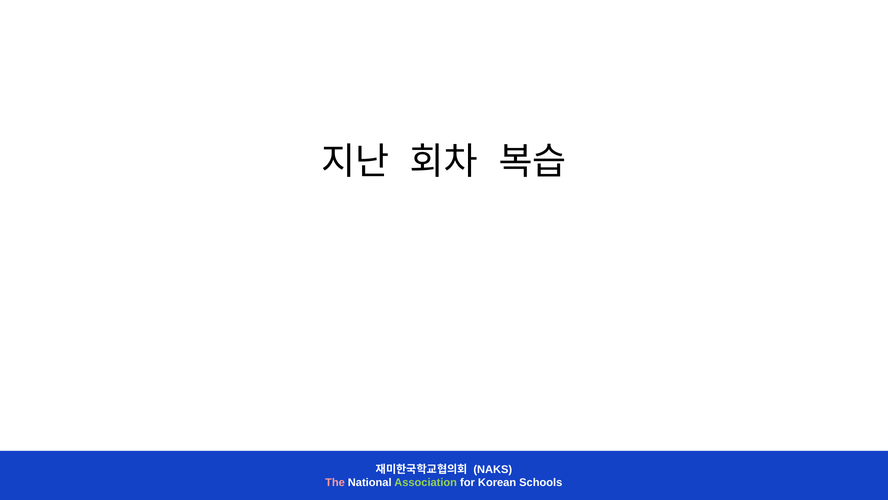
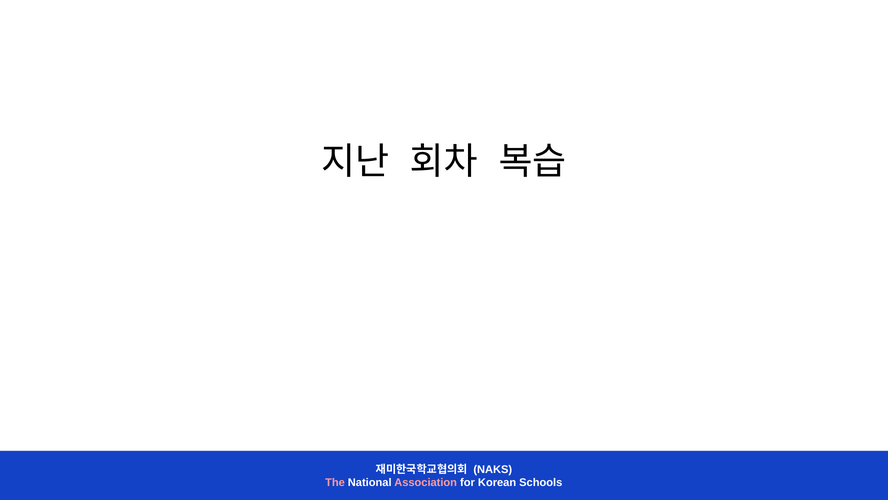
Association colour: light green -> pink (426, 482)
